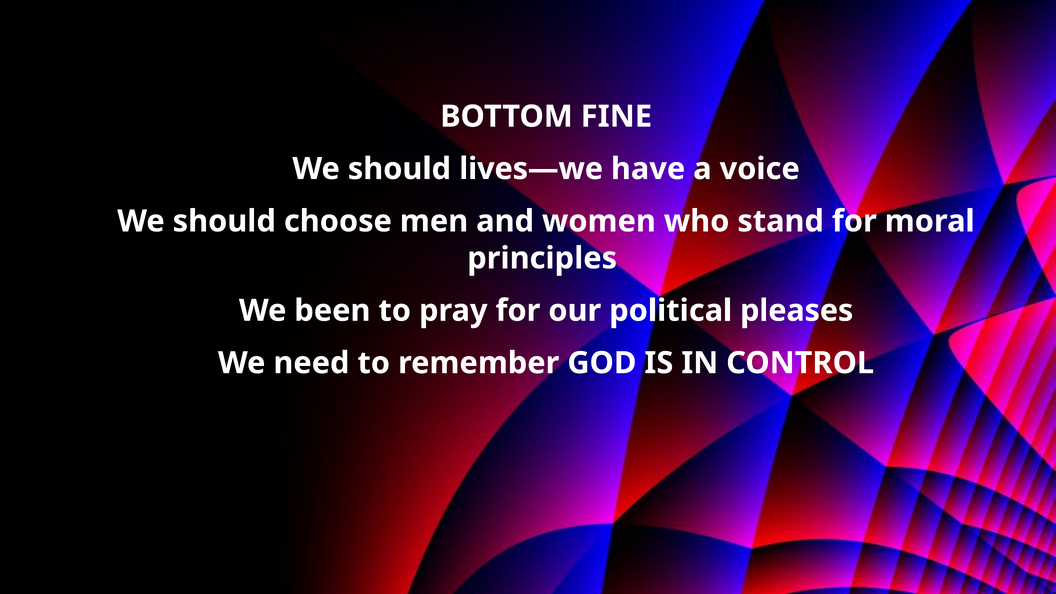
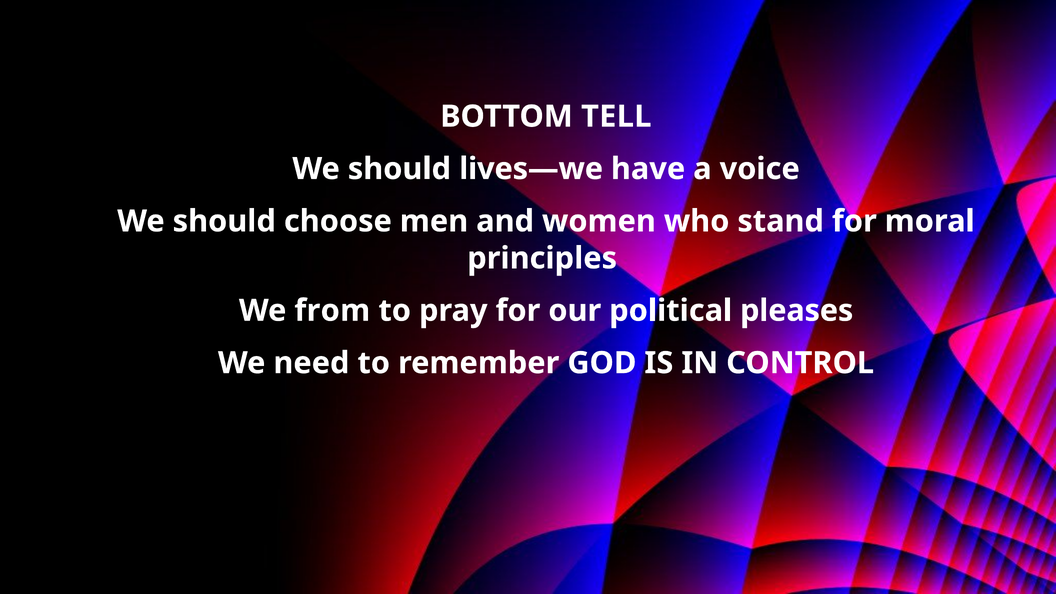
FINE: FINE -> TELL (616, 116)
been: been -> from (332, 311)
